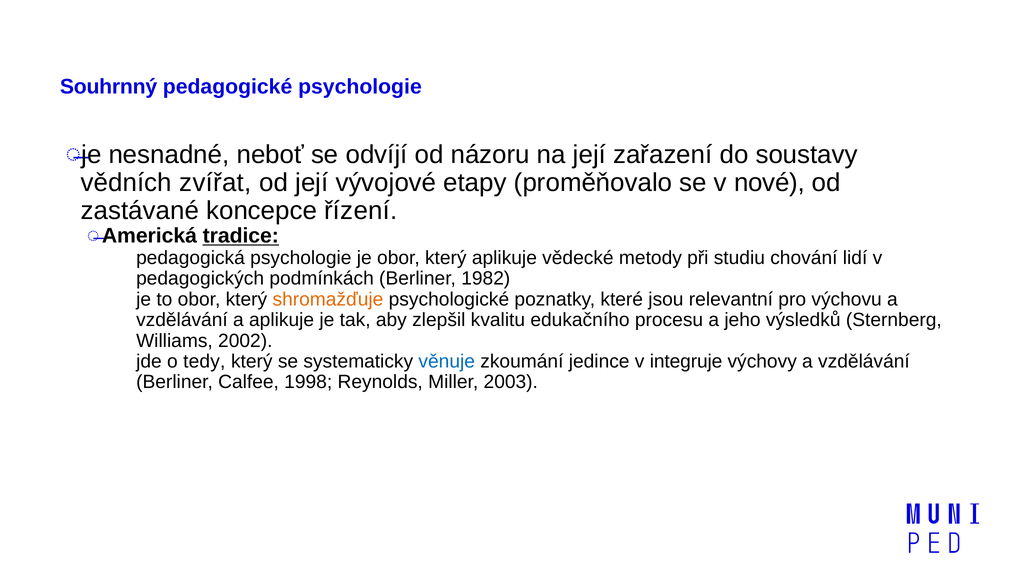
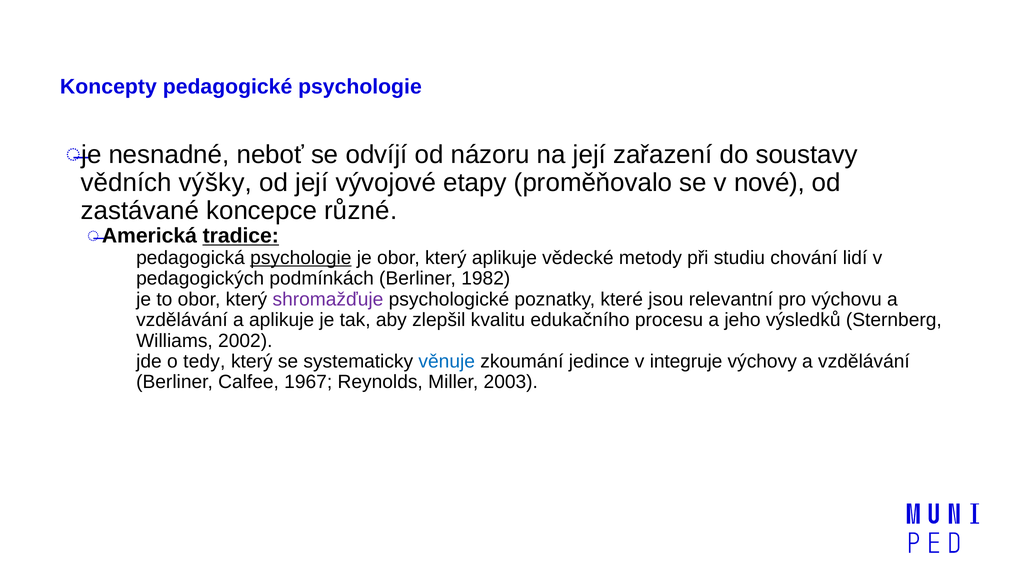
Souhrnný: Souhrnný -> Koncepty (108, 87)
zvířat: zvířat -> výšky (215, 183)
řízení: řízení -> různé (361, 211)
psychologie underline: none -> present (301, 258)
shromažďuje colour: orange -> purple (328, 300)
1998: 1998 -> 1967 (308, 382)
